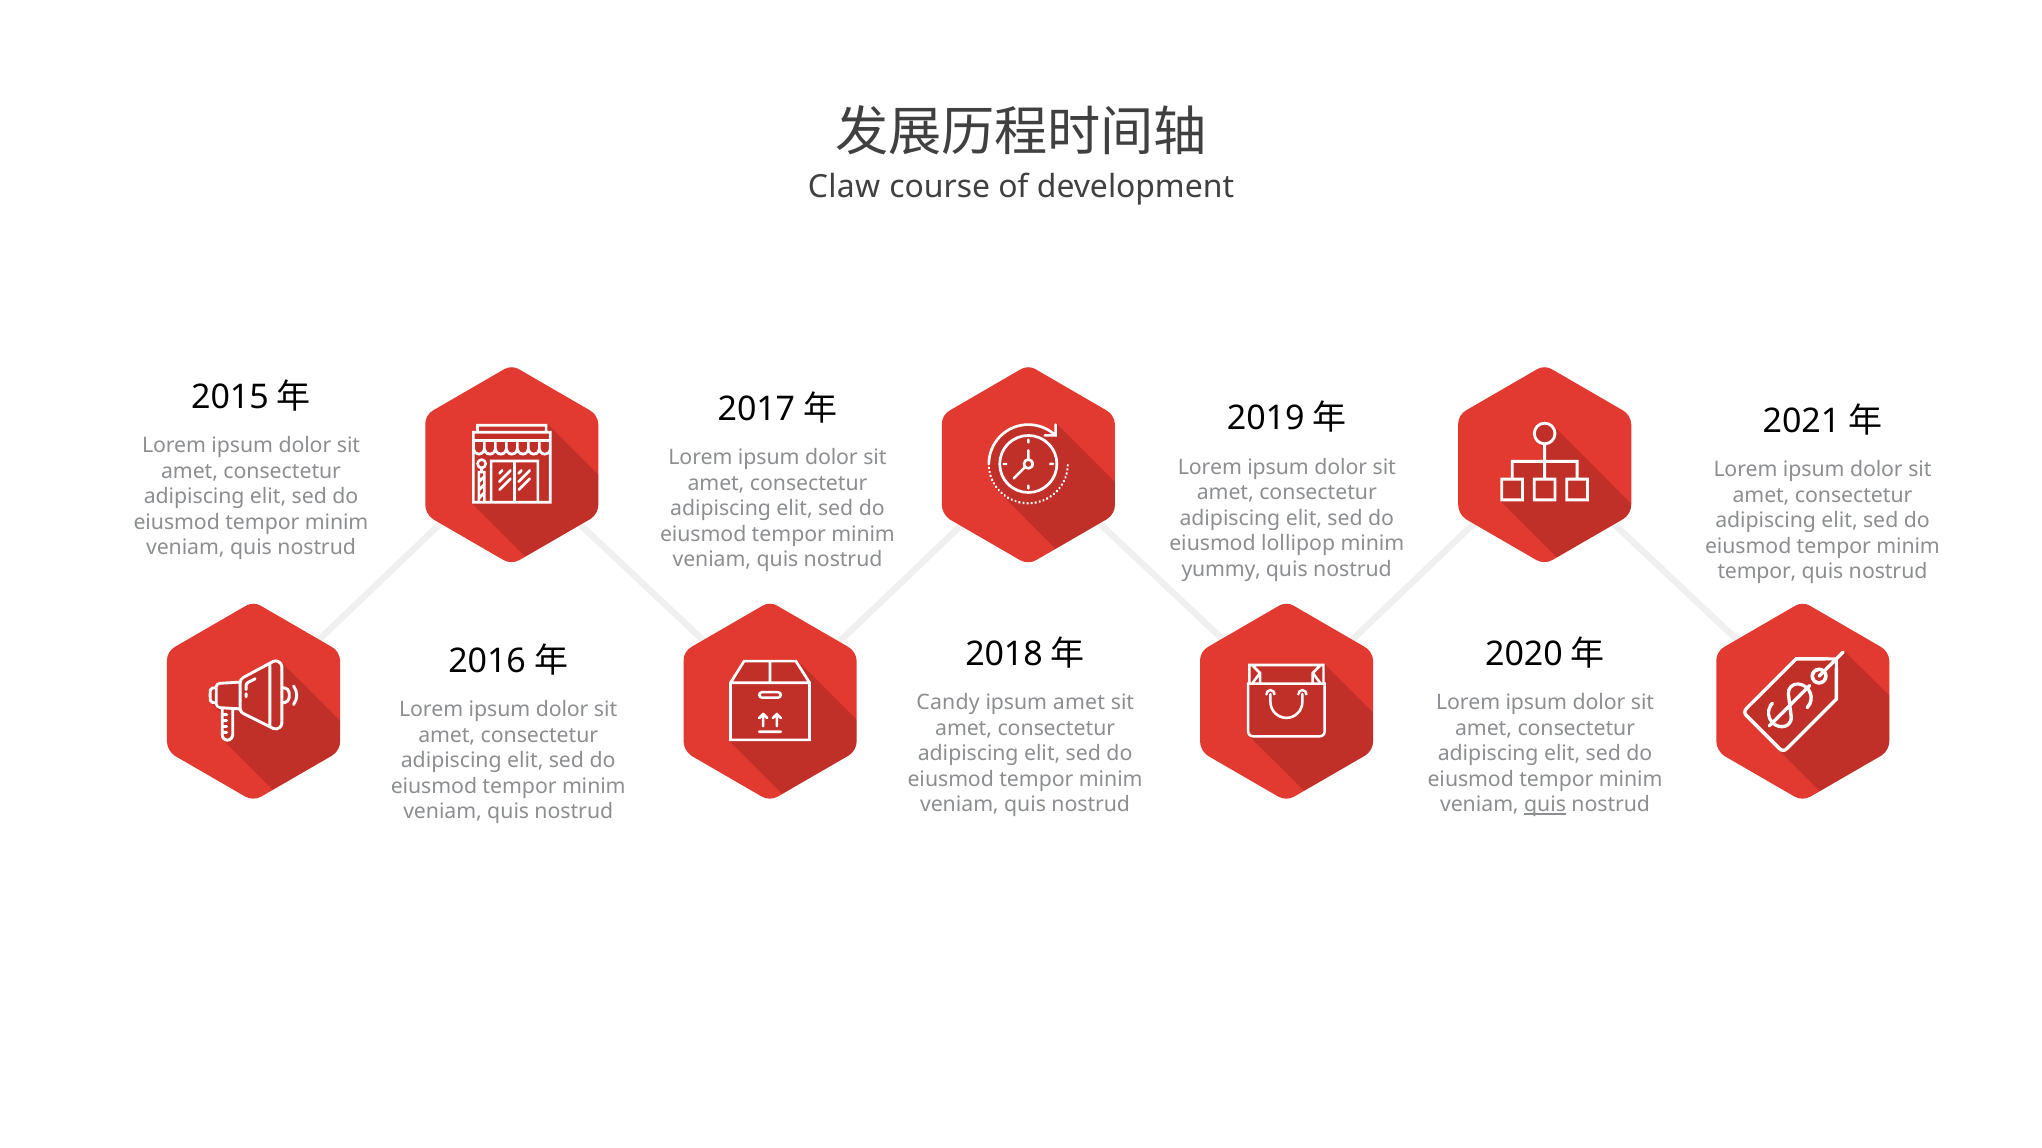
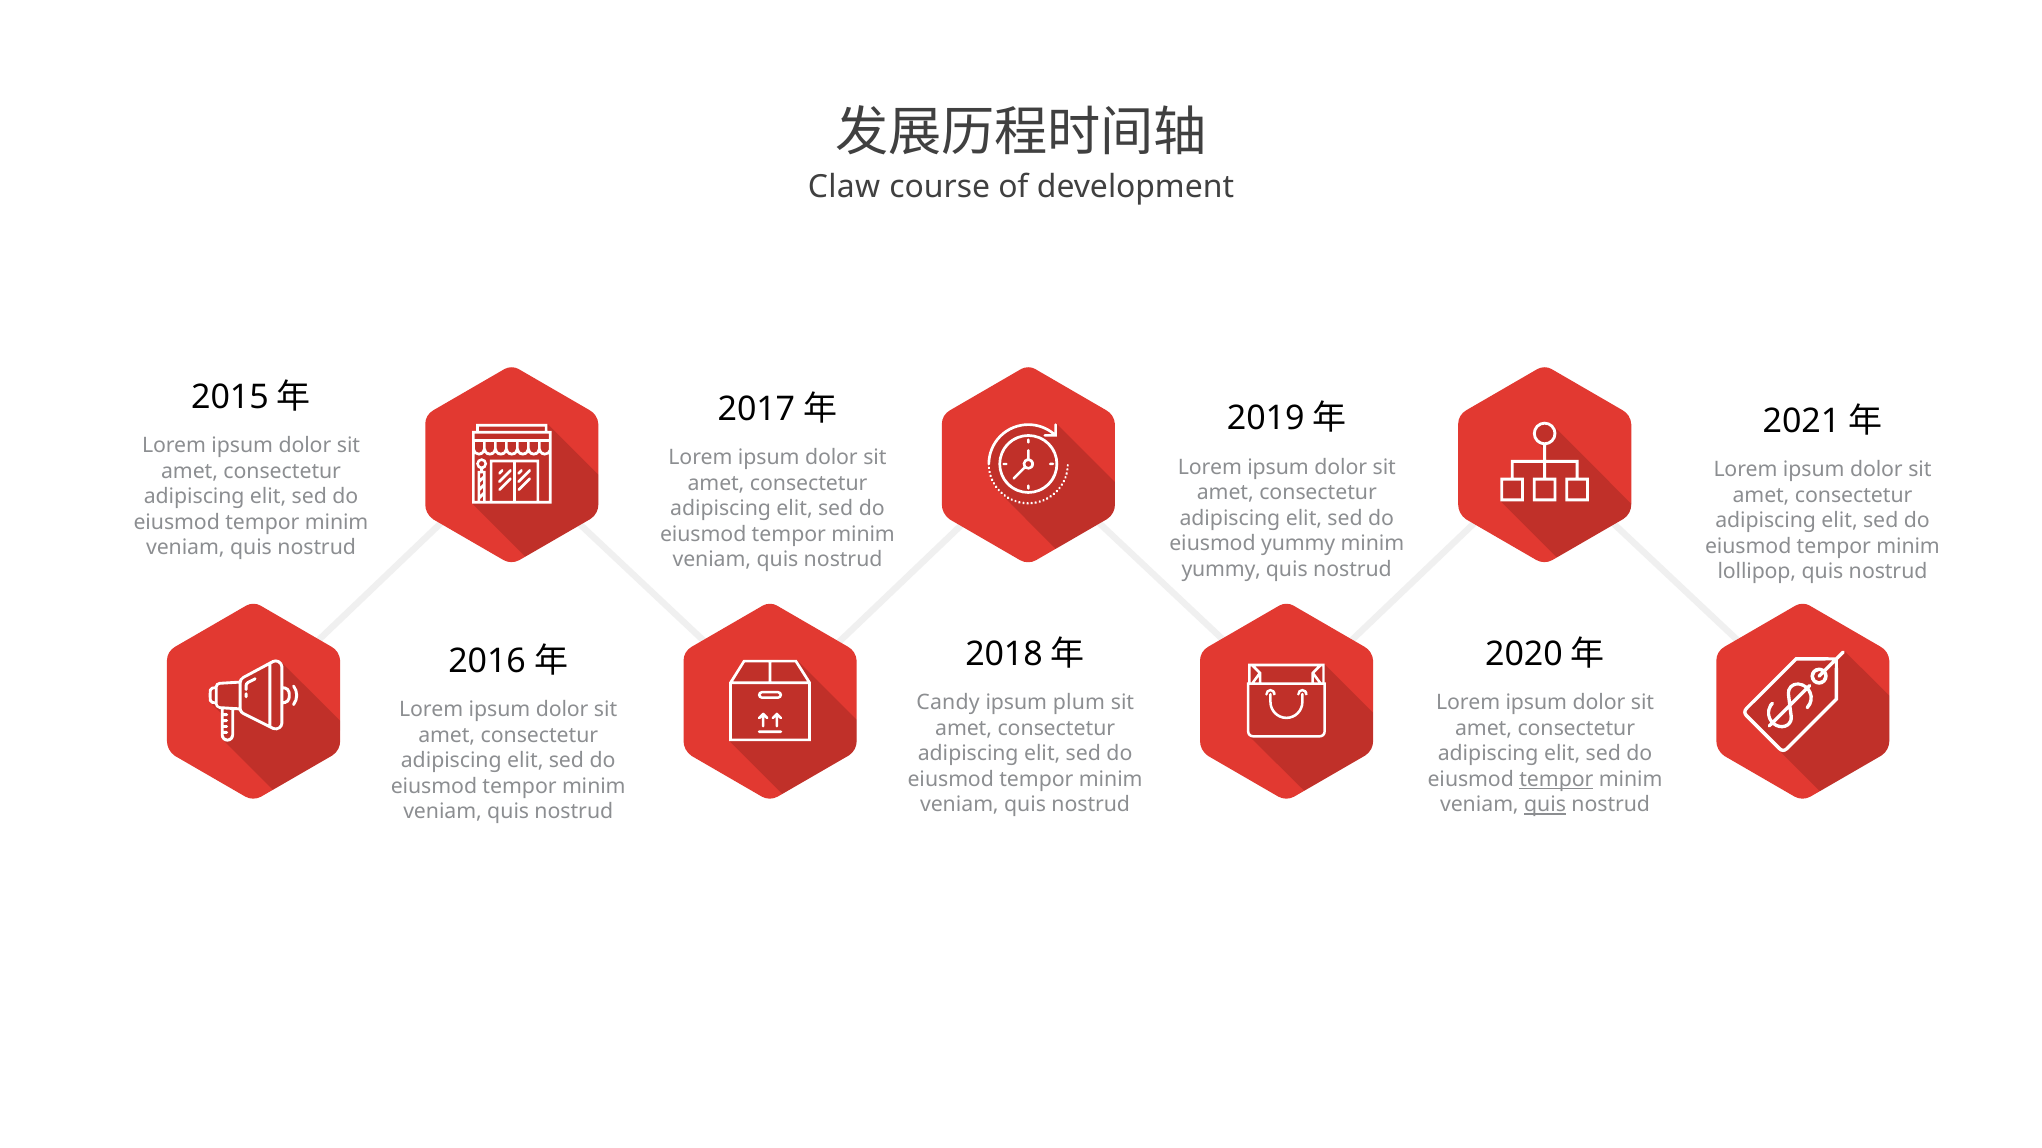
eiusmod lollipop: lollipop -> yummy (1298, 544)
tempor: tempor -> lollipop (1757, 572)
ipsum amet: amet -> plum (1079, 703)
tempor underline: none -> present (1556, 780)
